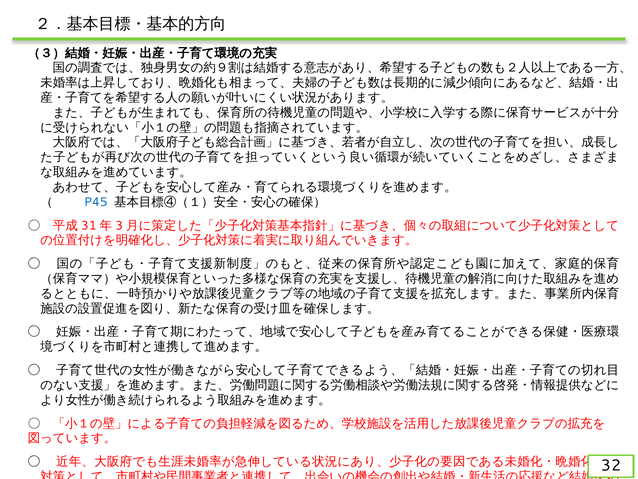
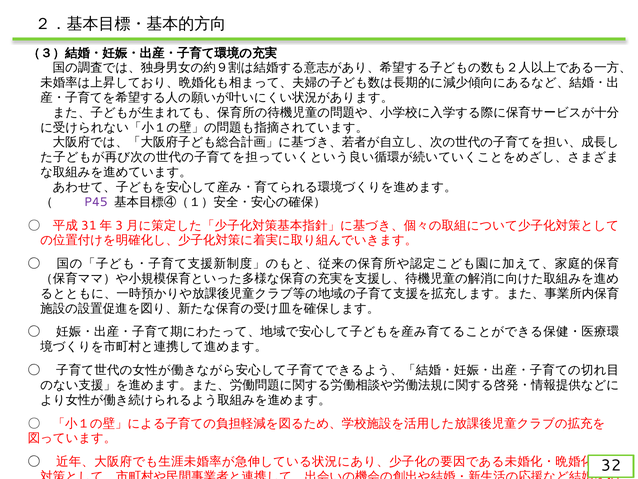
P45 colour: blue -> purple (96, 202)
